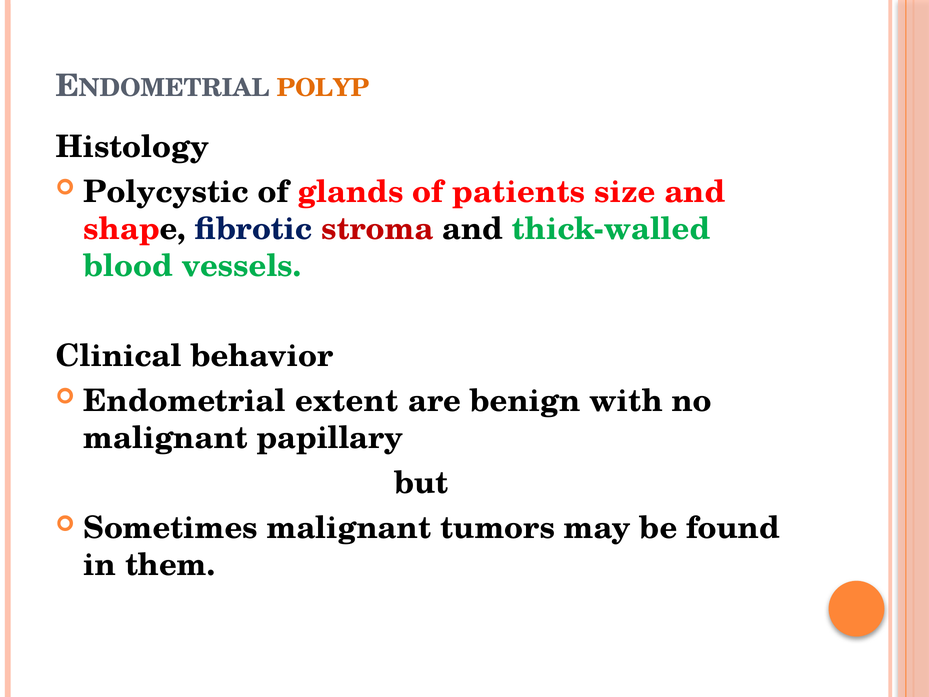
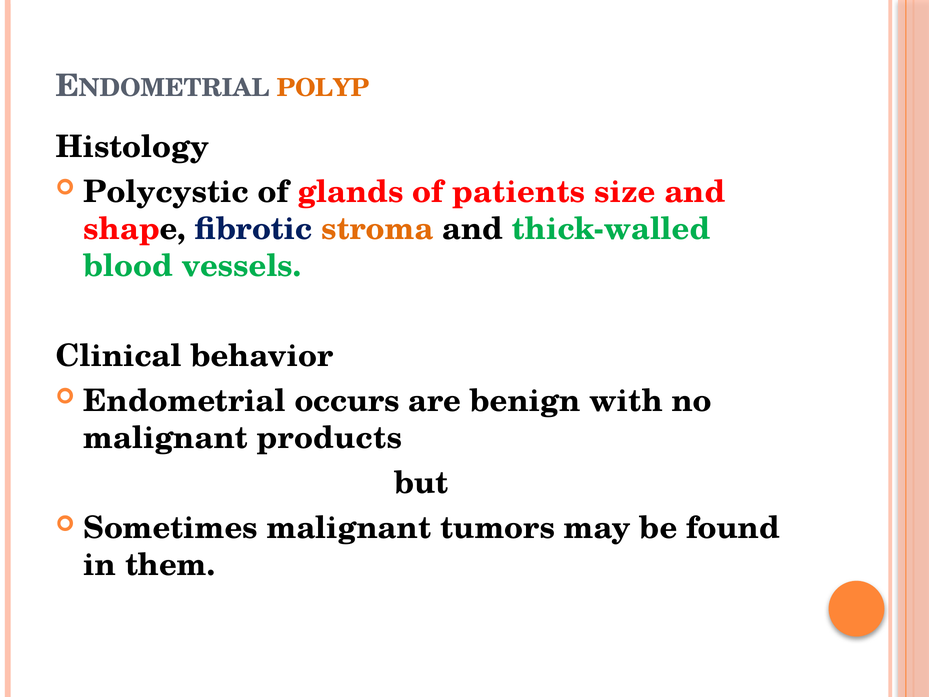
stroma colour: red -> orange (377, 229)
extent: extent -> occurs (347, 401)
papillary: papillary -> products (330, 438)
